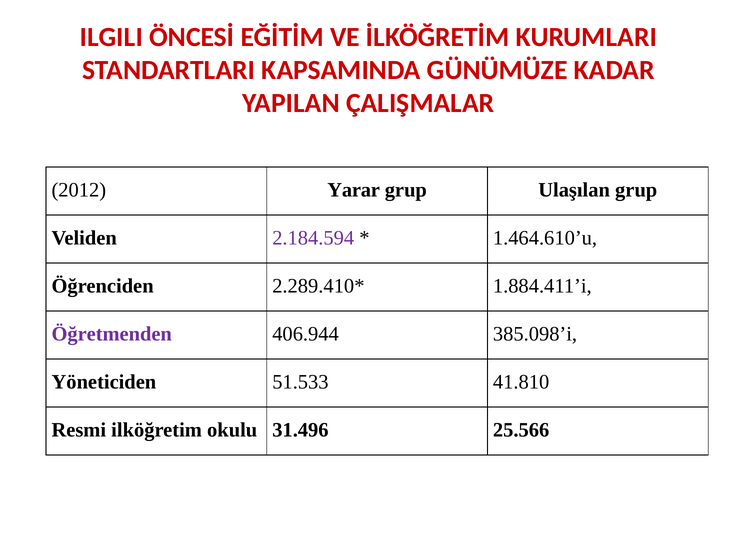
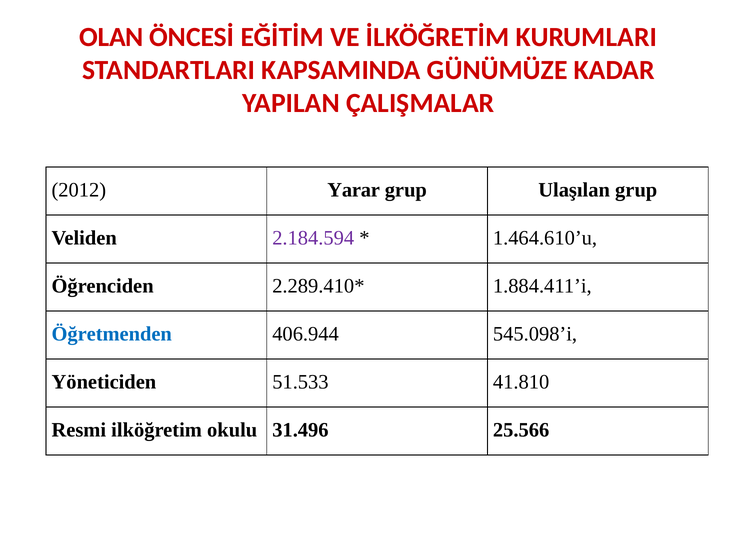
ILGILI: ILGILI -> OLAN (111, 37)
Öğretmenden colour: purple -> blue (112, 334)
385.098’i: 385.098’i -> 545.098’i (535, 334)
